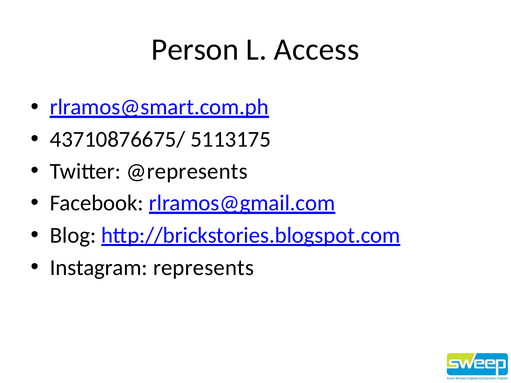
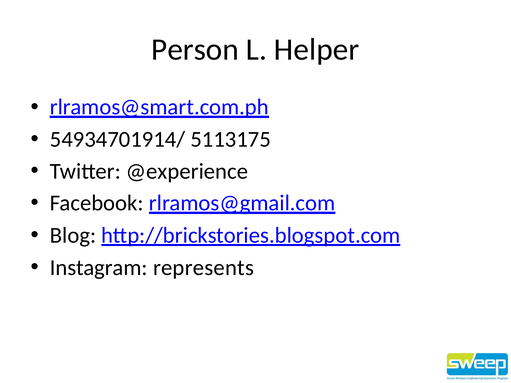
Access: Access -> Helper (317, 49)
43710876675/: 43710876675/ -> 54934701914/ (118, 140)
@represents: @represents -> @experience (187, 171)
